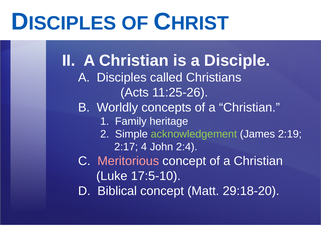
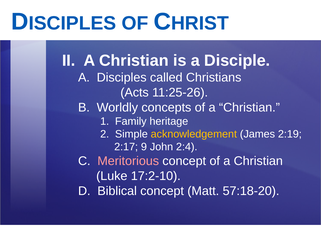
acknowledgement colour: light green -> yellow (194, 134)
4: 4 -> 9 (144, 147)
17:5-10: 17:5-10 -> 17:2-10 (156, 176)
29:18-20: 29:18-20 -> 57:18-20 (251, 191)
